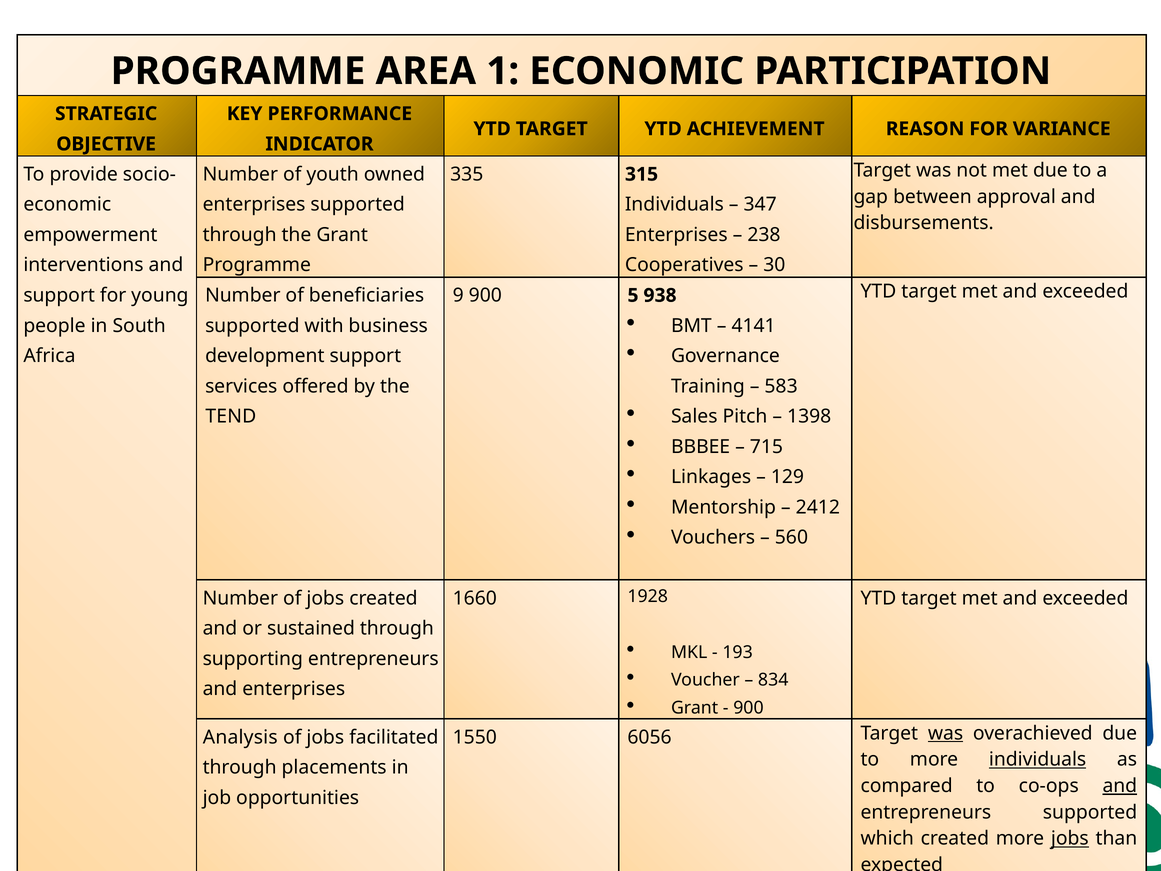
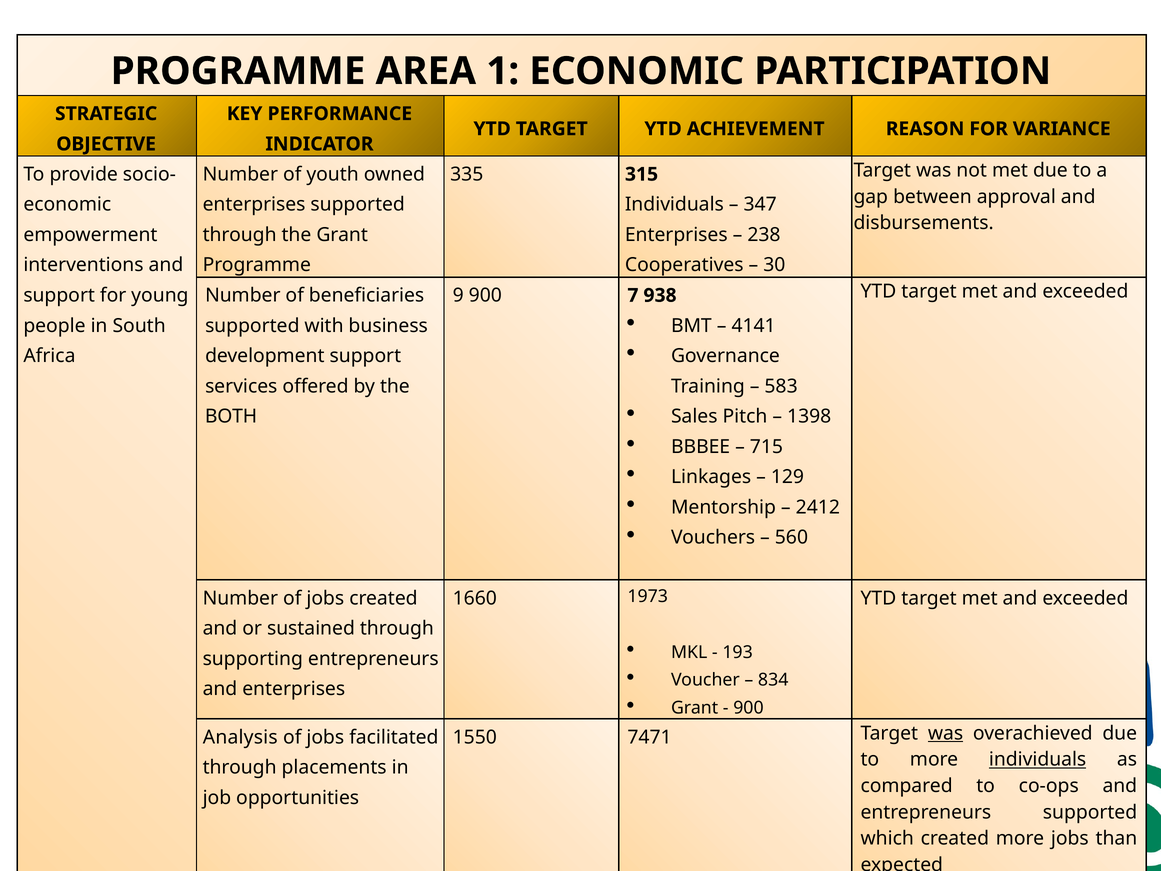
5: 5 -> 7 (633, 295)
TEND: TEND -> BOTH (231, 416)
1928: 1928 -> 1973 (648, 596)
6056: 6056 -> 7471 (650, 737)
and underline: present -> none (1120, 786)
jobs underline: present -> none (1070, 838)
